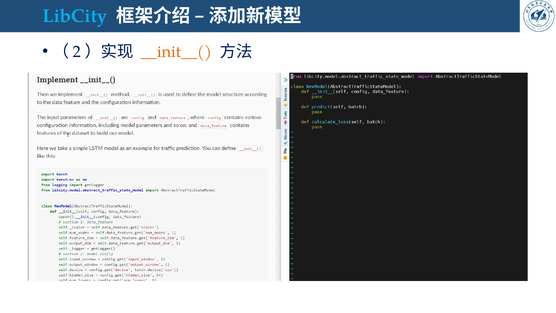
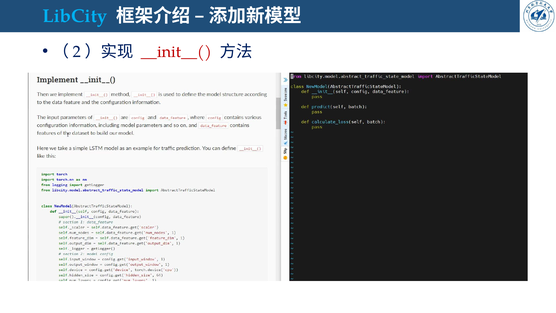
__init__( colour: orange -> red (176, 52)
